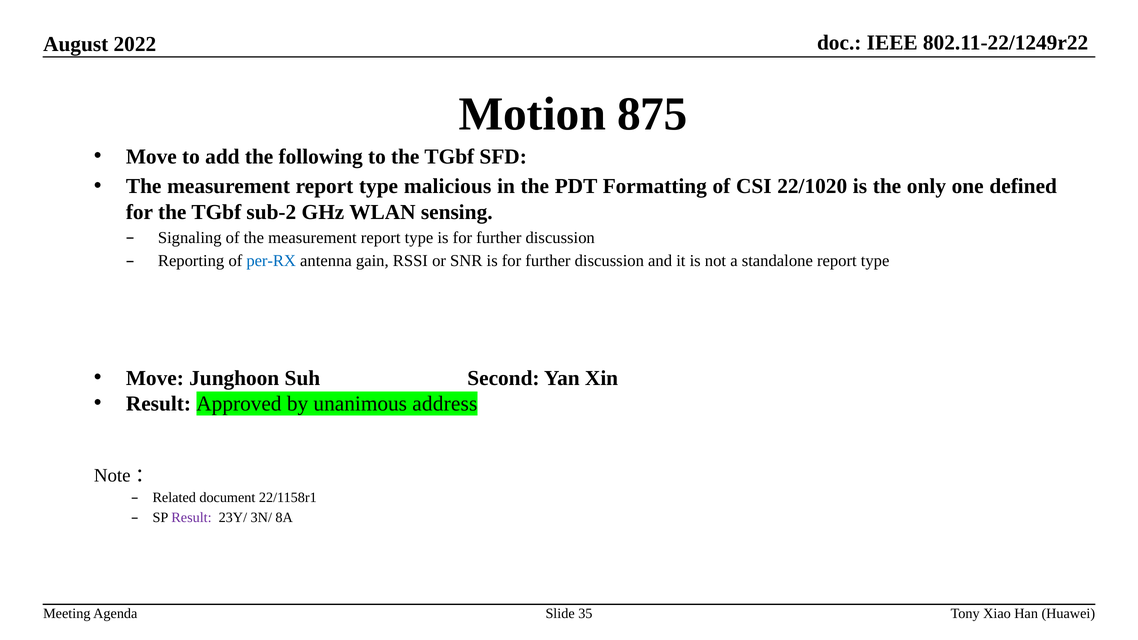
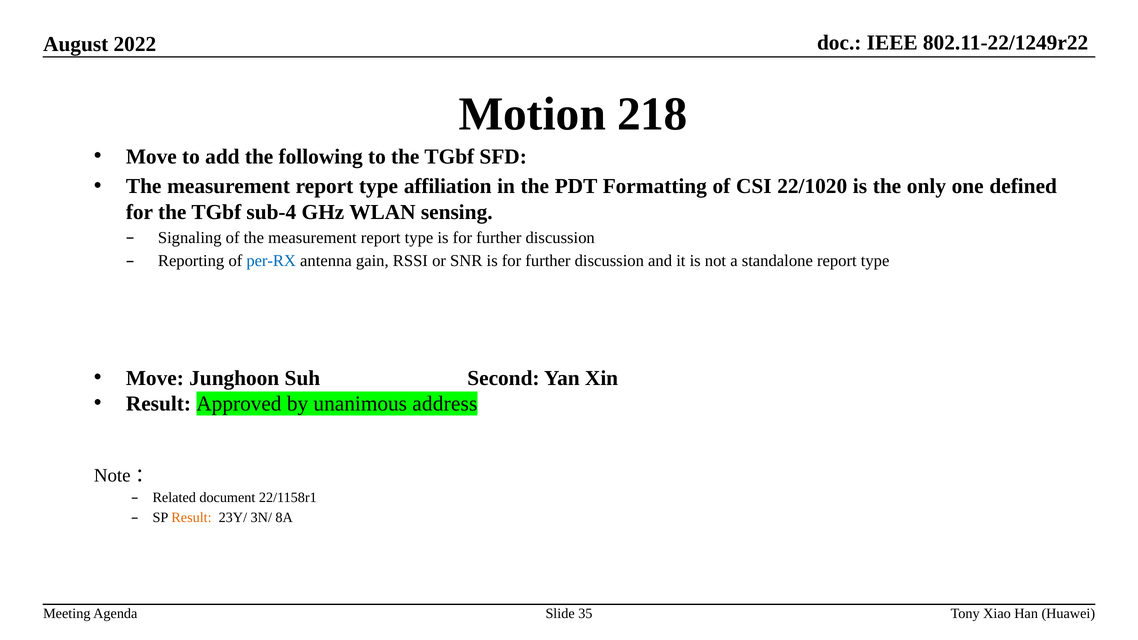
875: 875 -> 218 (652, 114)
malicious: malicious -> affiliation (448, 186)
sub-2: sub-2 -> sub-4 (271, 212)
Result colour: purple -> orange (191, 518)
